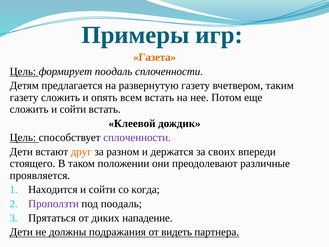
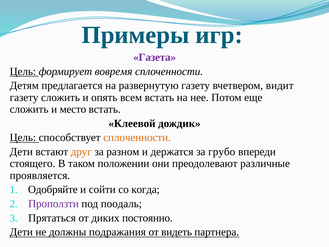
Газета colour: orange -> purple (155, 57)
формирует поодаль: поодаль -> вовремя (114, 71)
таким: таким -> видит (280, 85)
сложить и сойти: сойти -> место (73, 109)
сплоченности colour: purple -> orange (137, 137)
своих: своих -> грубо (222, 152)
Находится: Находится -> Одобряйте (53, 189)
нападение: нападение -> постоянно (147, 218)
